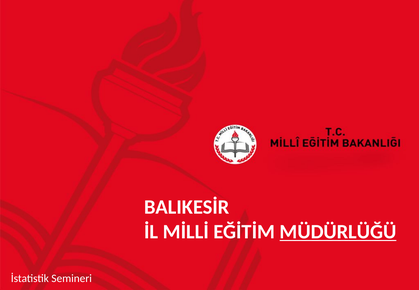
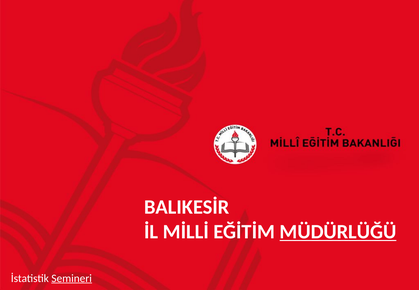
Semineri underline: none -> present (72, 278)
